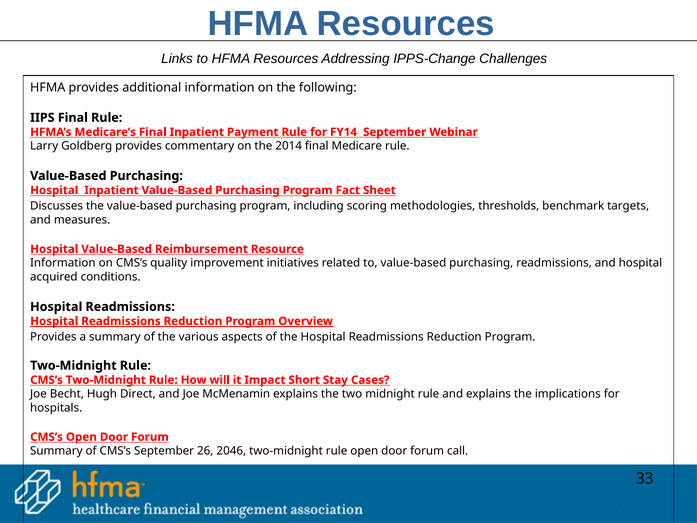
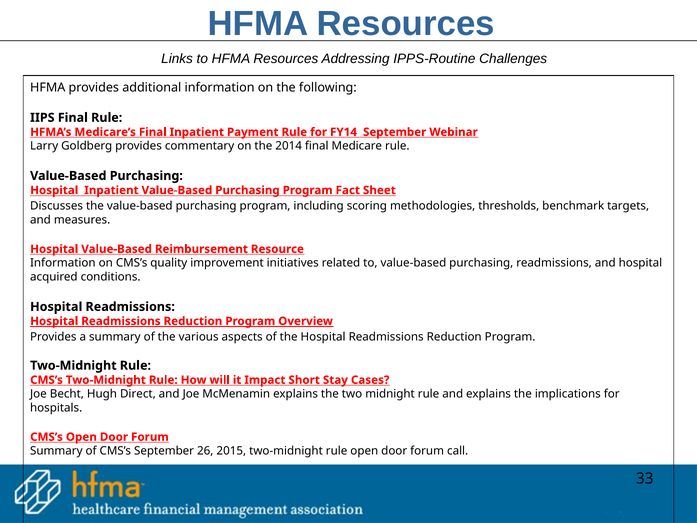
IPPS-Change: IPPS-Change -> IPPS-Routine (434, 59)
2046: 2046 -> 2015 (231, 451)
